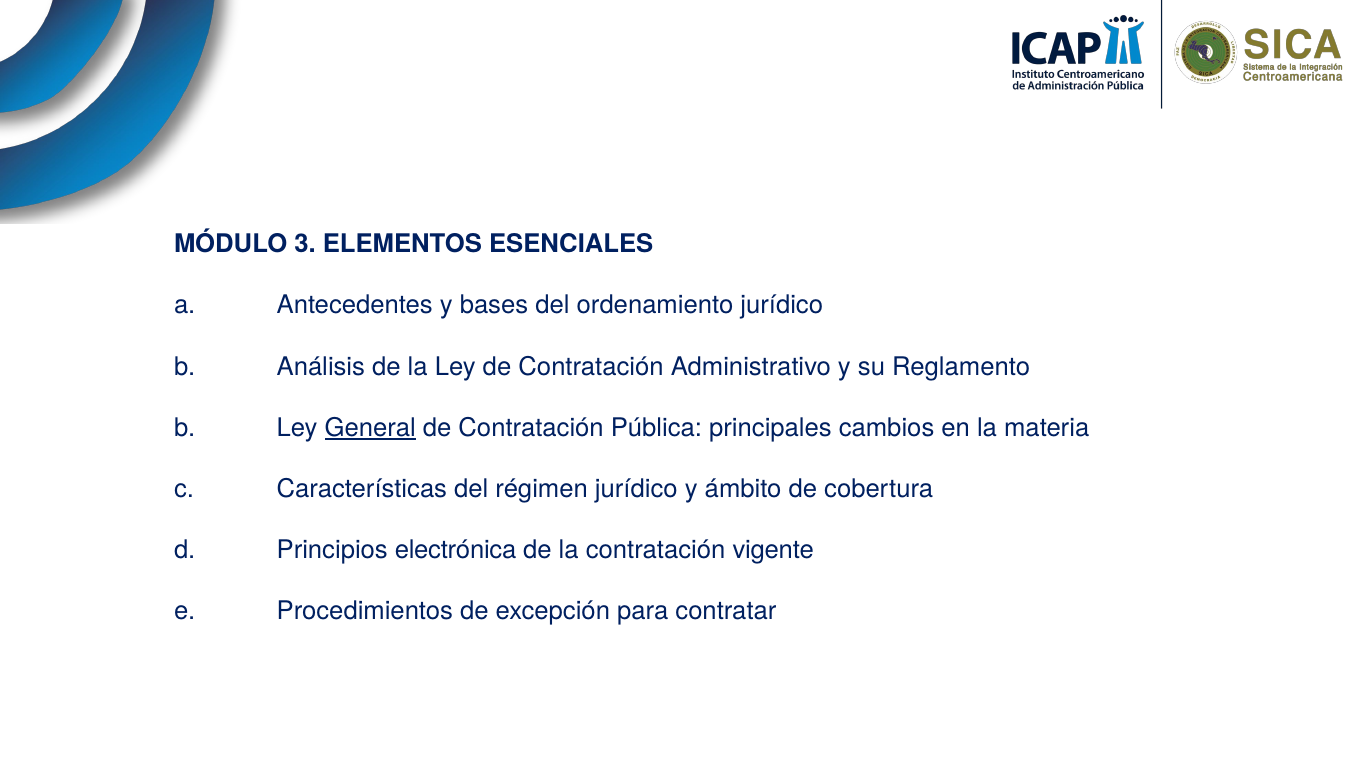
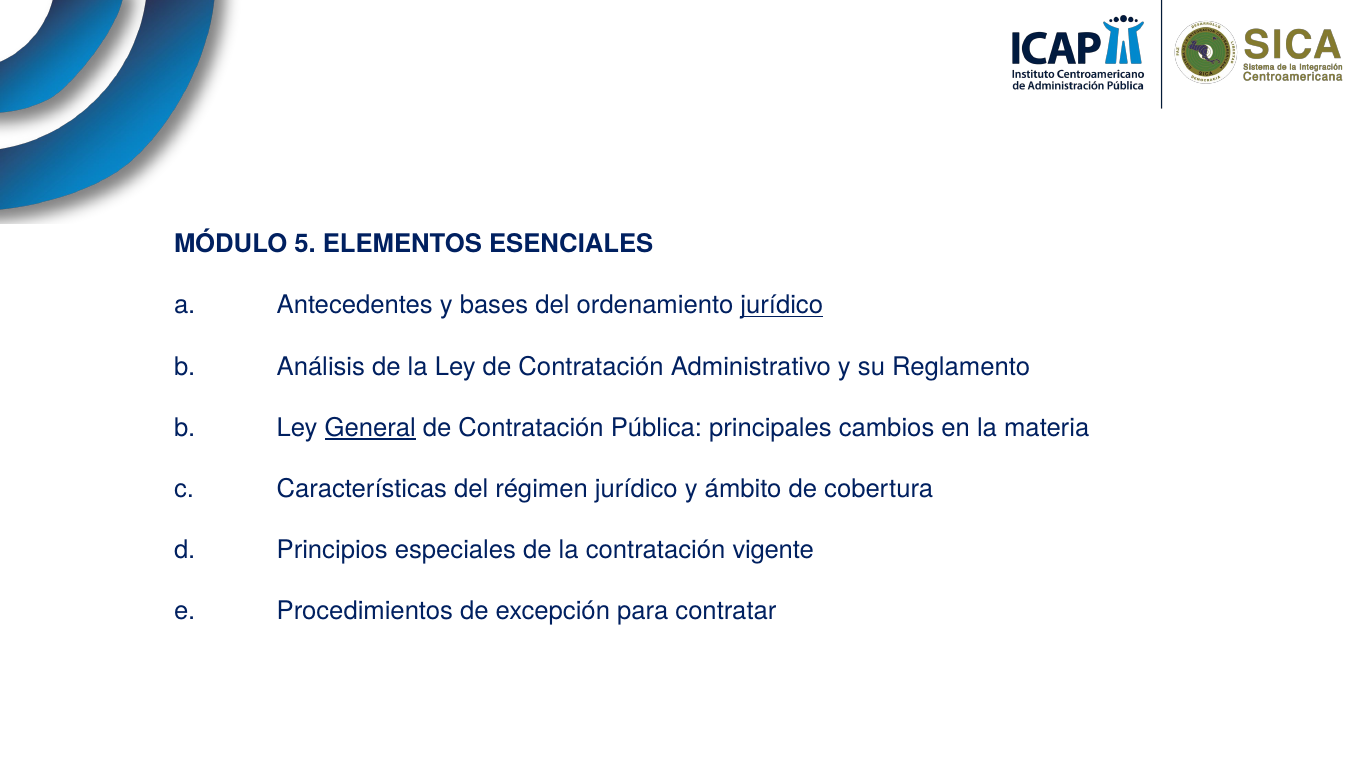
3: 3 -> 5 (305, 244)
jurídico underline: none -> present (782, 305)
electrónica: electrónica -> especiales (455, 550)
